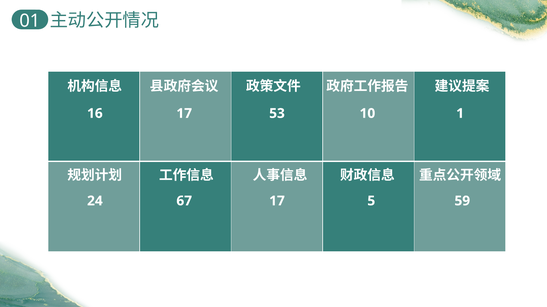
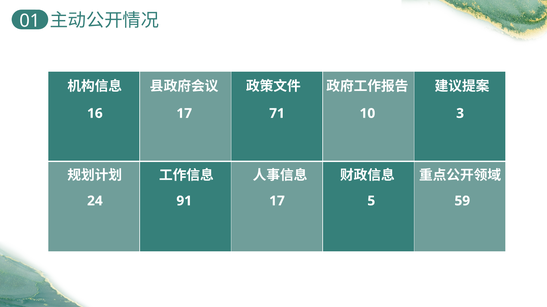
53: 53 -> 71 (277, 114)
1: 1 -> 3 (460, 114)
67: 67 -> 91 (184, 201)
